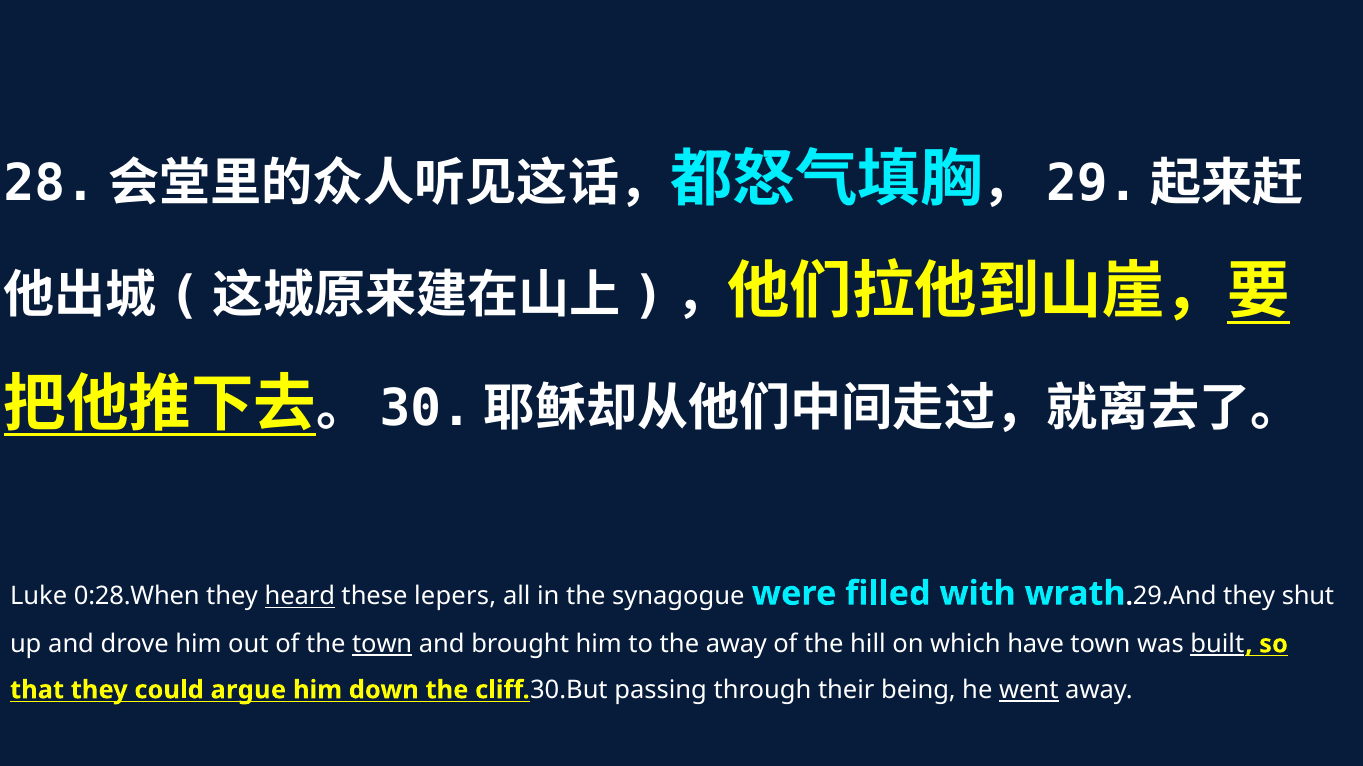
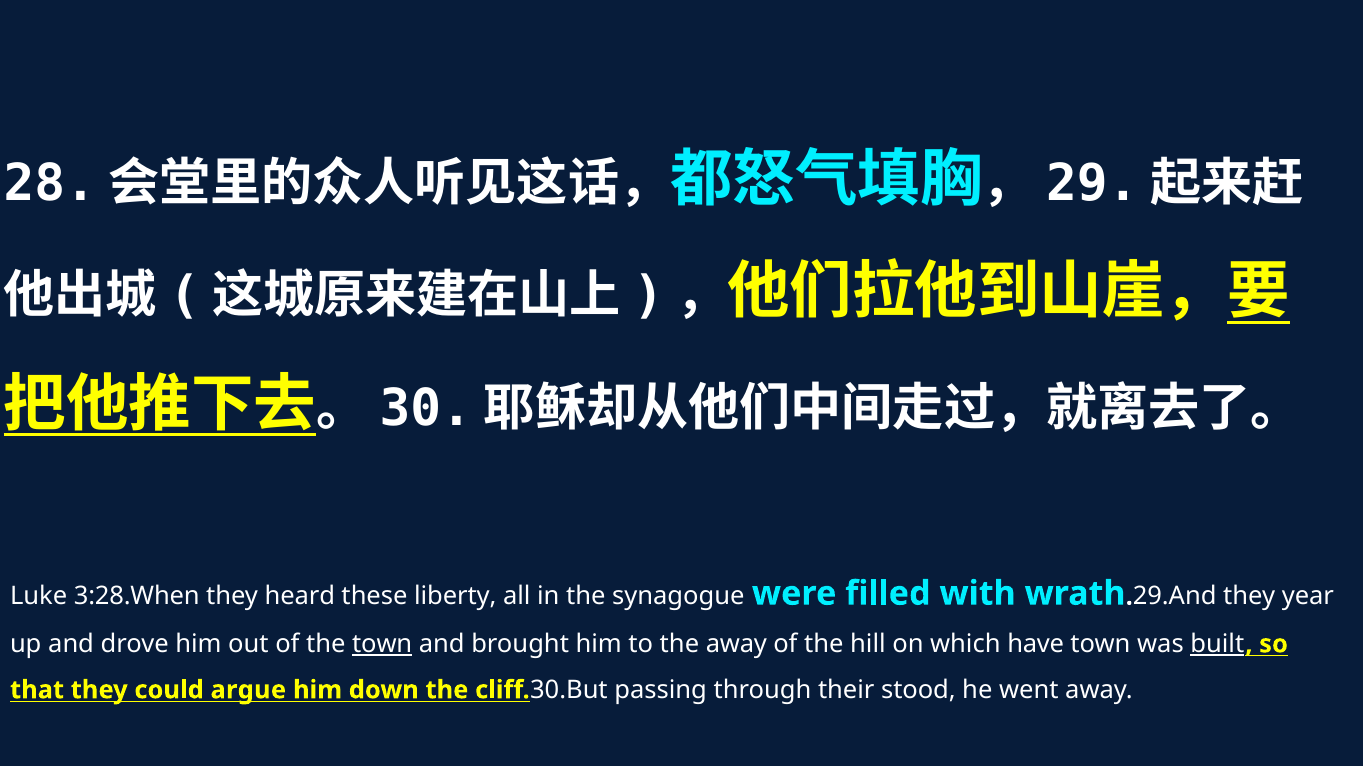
0:28.When: 0:28.When -> 3:28.When (137, 597)
heard underline: present -> none (300, 597)
lepers: lepers -> liberty (455, 597)
shut: shut -> year (1308, 597)
being: being -> stood (918, 691)
went underline: present -> none (1029, 691)
